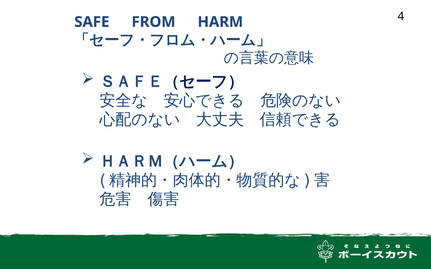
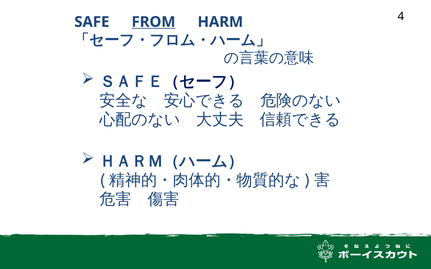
FROM underline: none -> present (153, 22)
